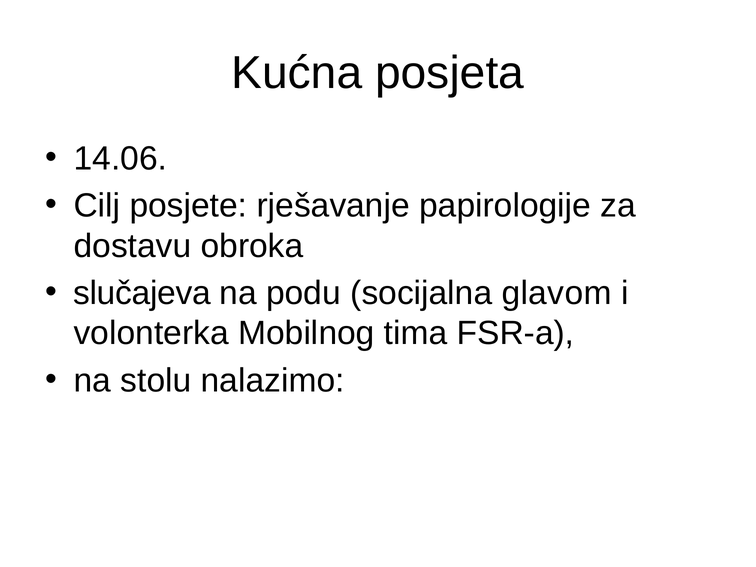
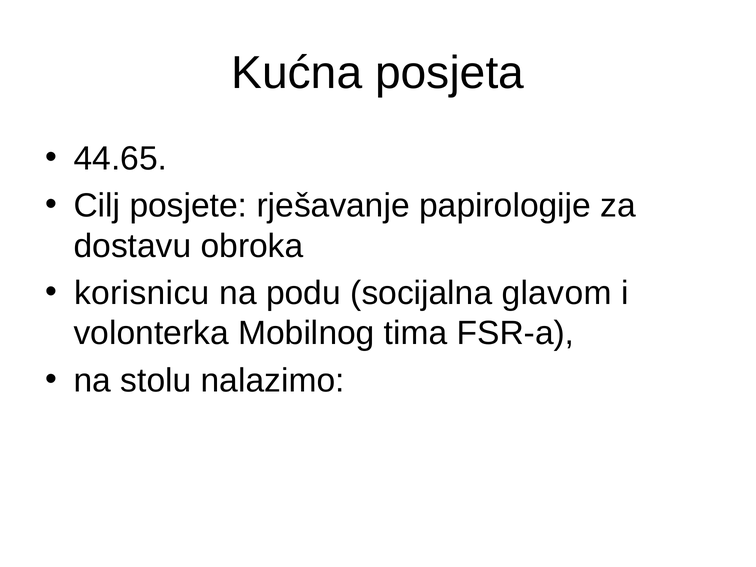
14.06: 14.06 -> 44.65 (120, 159)
slučajeva: slučajeva -> korisnicu (142, 293)
